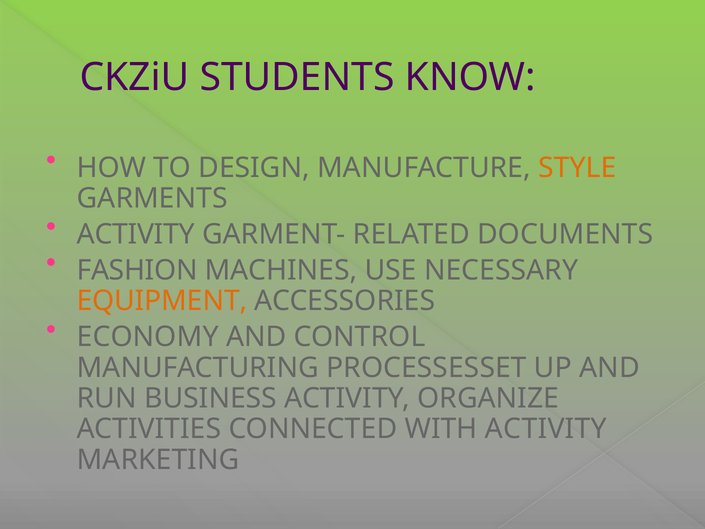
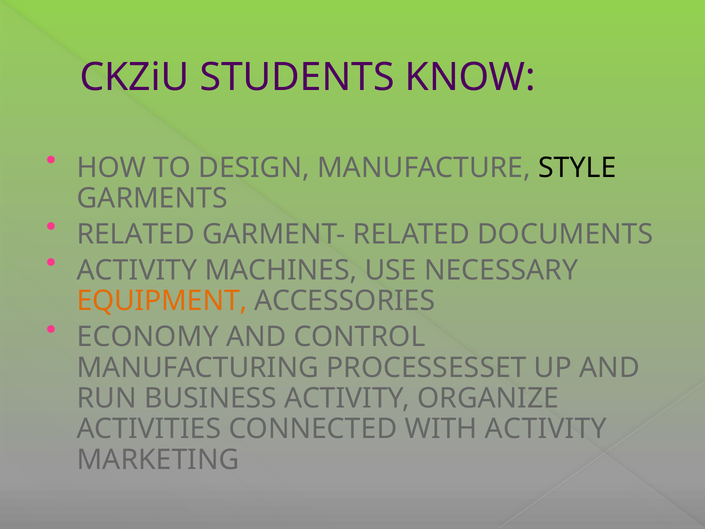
STYLE colour: orange -> black (577, 168)
ACTIVITY: ACTIVITY -> RELATED (136, 234)
FASHION: FASHION -> ACTIVITY (137, 270)
